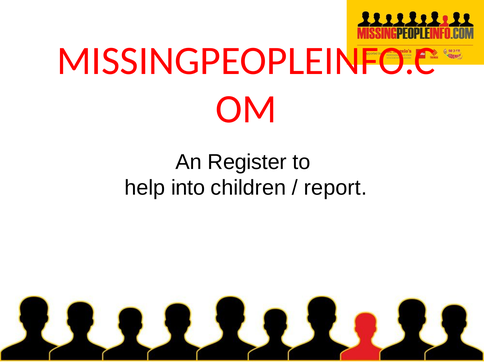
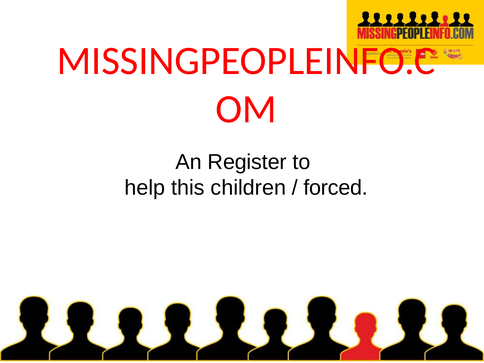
into: into -> this (188, 188)
report: report -> forced (336, 188)
